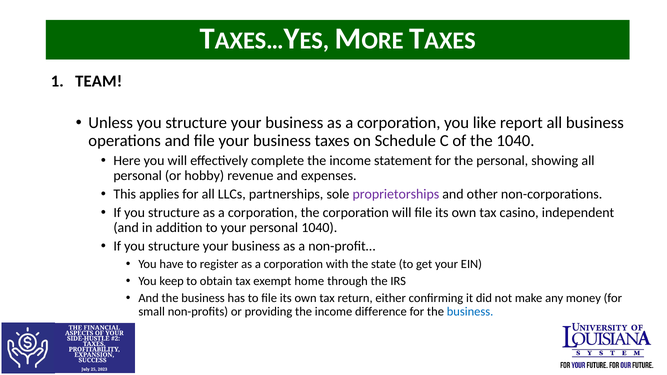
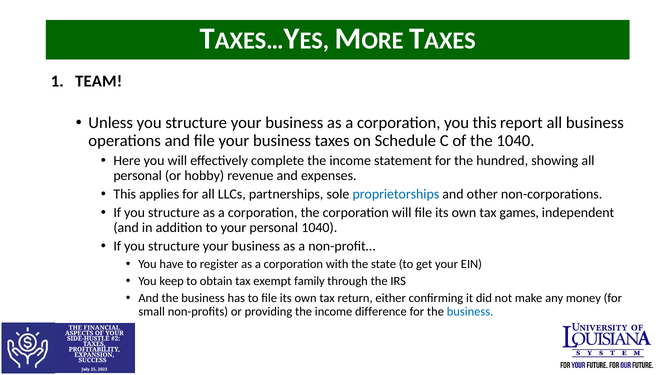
you like: like -> this (485, 123)
the personal: personal -> hundred (502, 161)
proprietorships colour: purple -> blue (396, 194)
casino: casino -> games (519, 213)
home: home -> family (309, 281)
